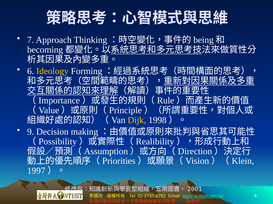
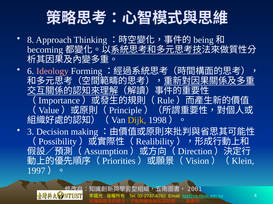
7: 7 -> 8 (31, 40)
Ideology colour: yellow -> pink (52, 71)
9: 9 -> 3 (31, 132)
